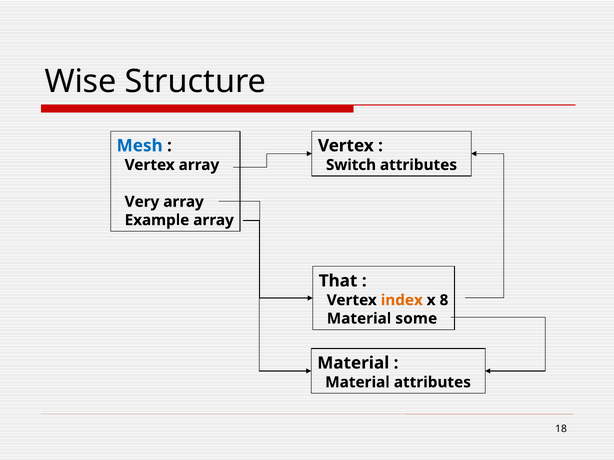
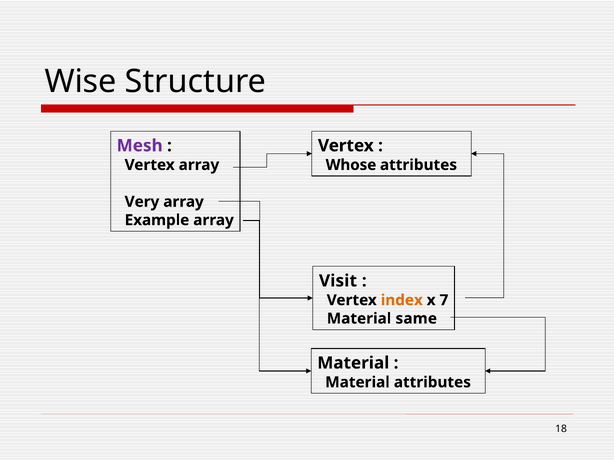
Mesh colour: blue -> purple (140, 146)
Switch: Switch -> Whose (351, 165)
That: That -> Visit (338, 281)
8: 8 -> 7 (444, 300)
some: some -> same (416, 319)
